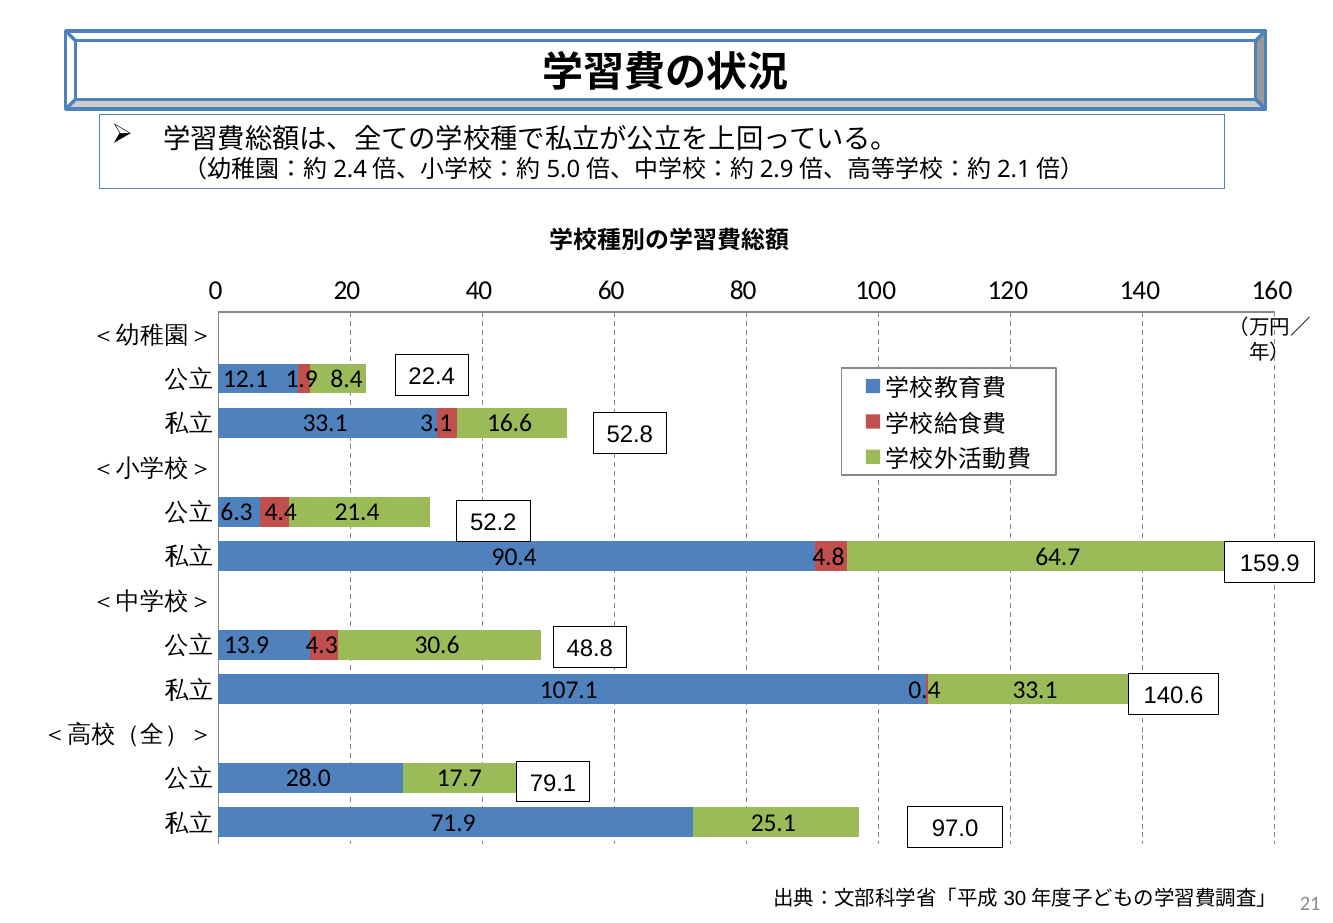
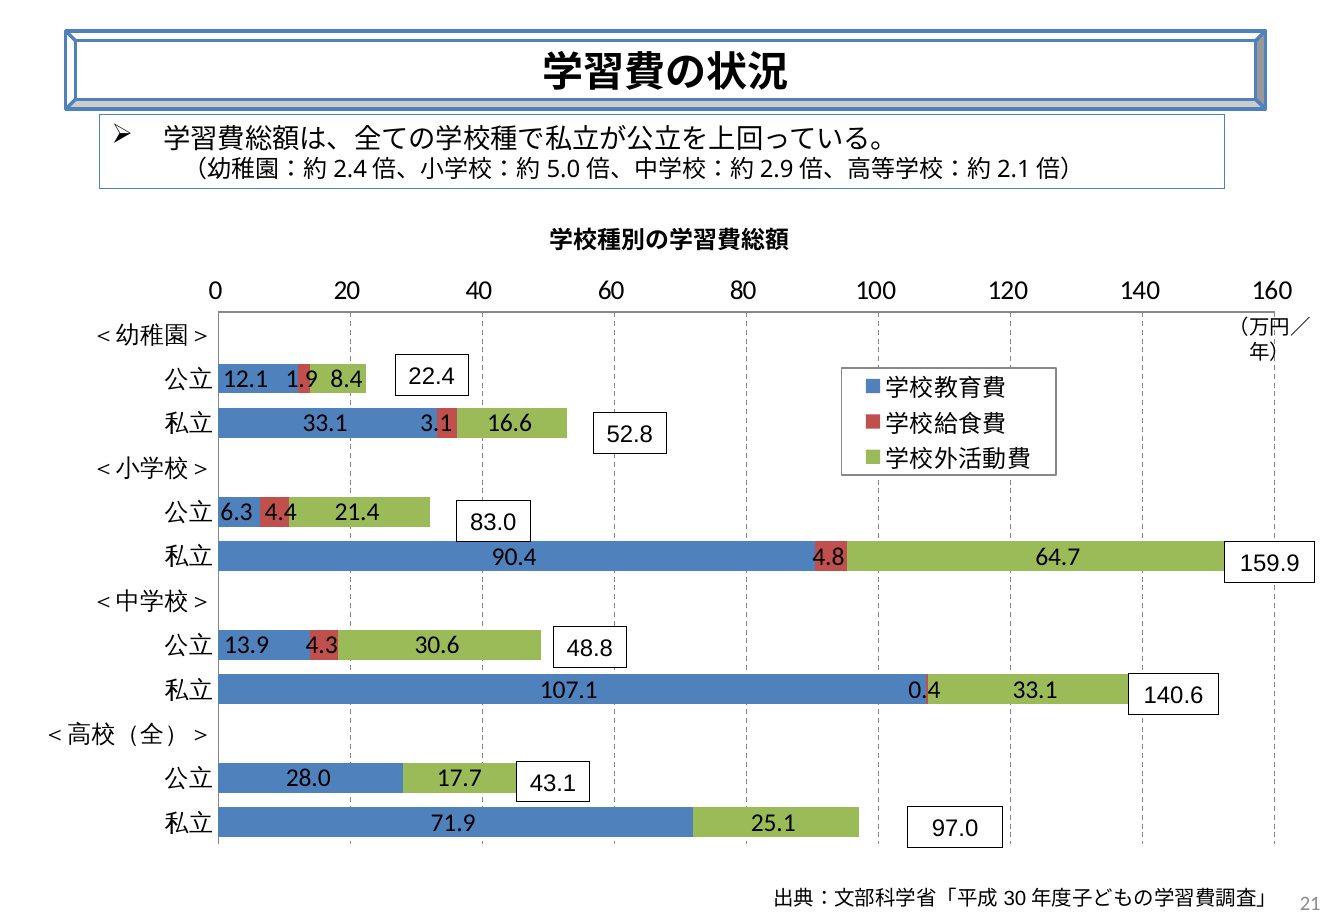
52.2: 52.2 -> 83.0 (493, 522)
79.1: 79.1 -> 43.1 (553, 783)
